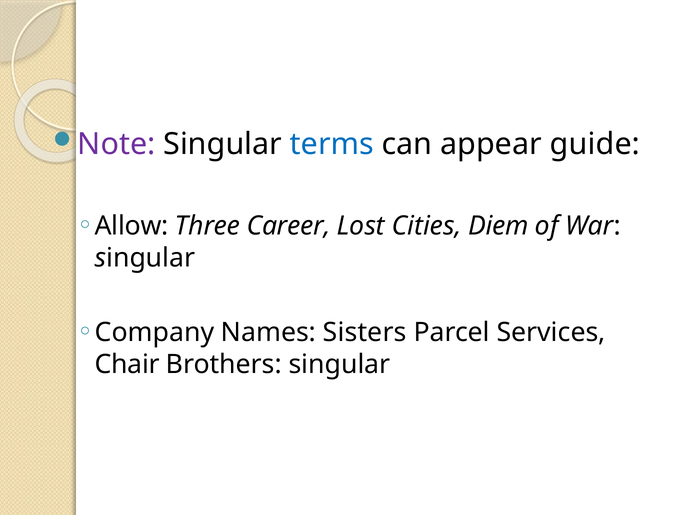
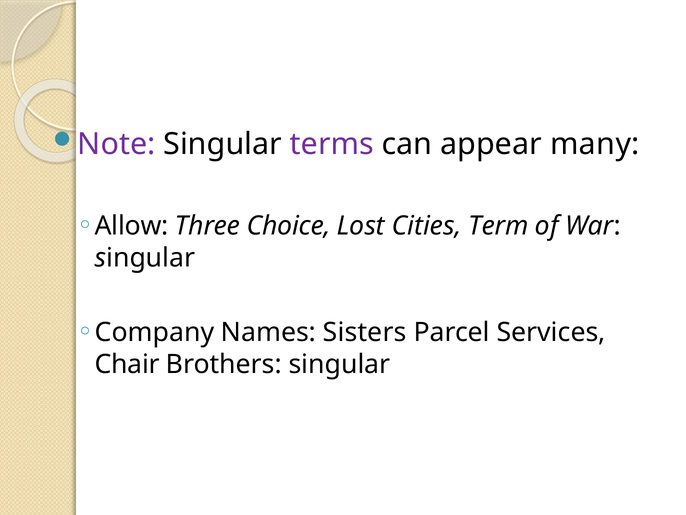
terms colour: blue -> purple (332, 144)
guide: guide -> many (595, 144)
Career: Career -> Choice (289, 226)
Diem: Diem -> Term (498, 226)
